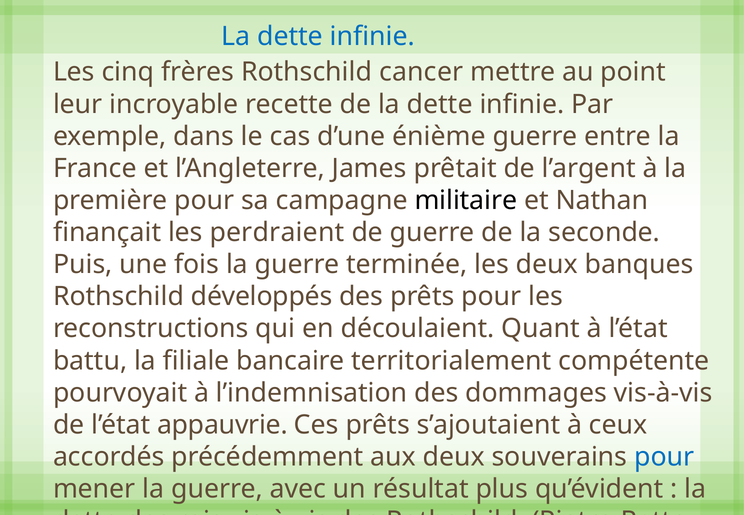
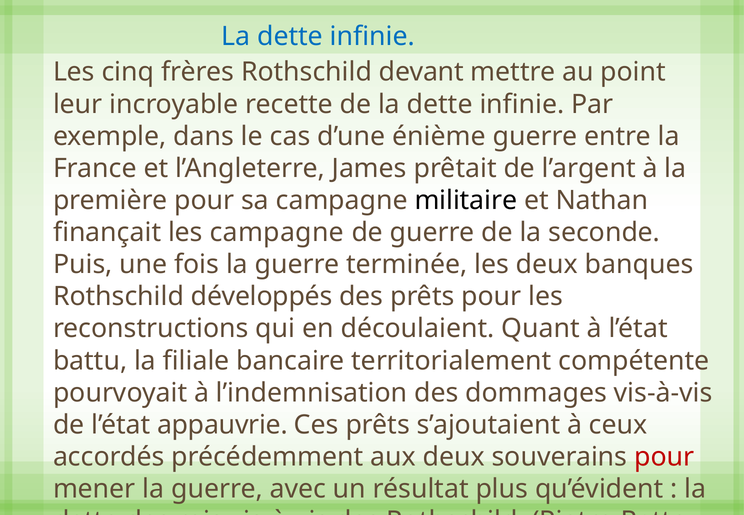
cancer: cancer -> devant (421, 72)
les perdraient: perdraient -> campagne (277, 233)
pour colour: blue -> red (664, 457)
